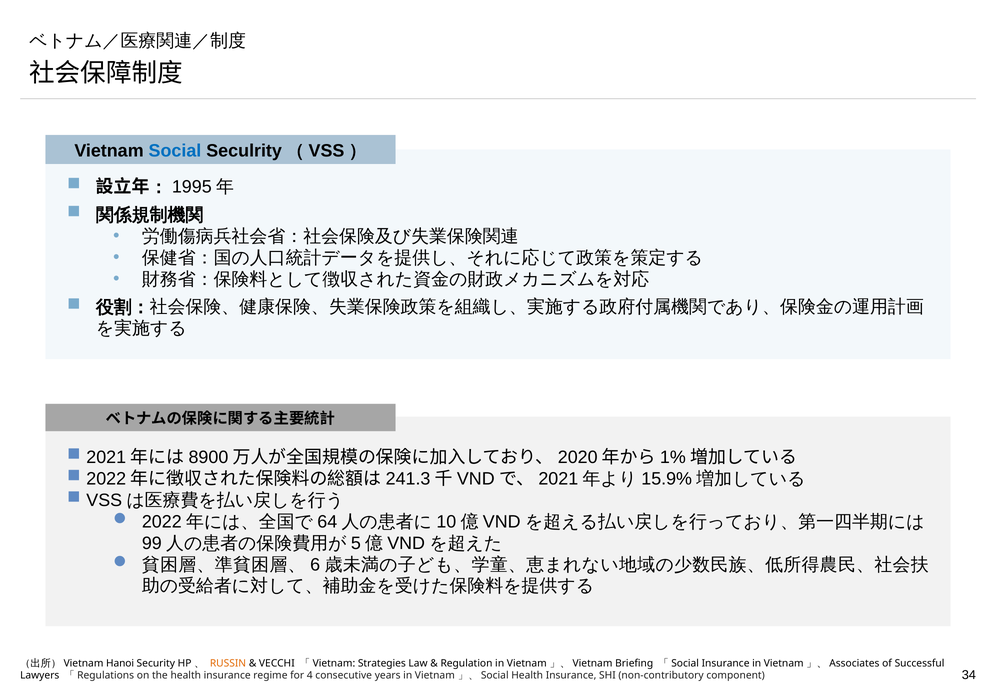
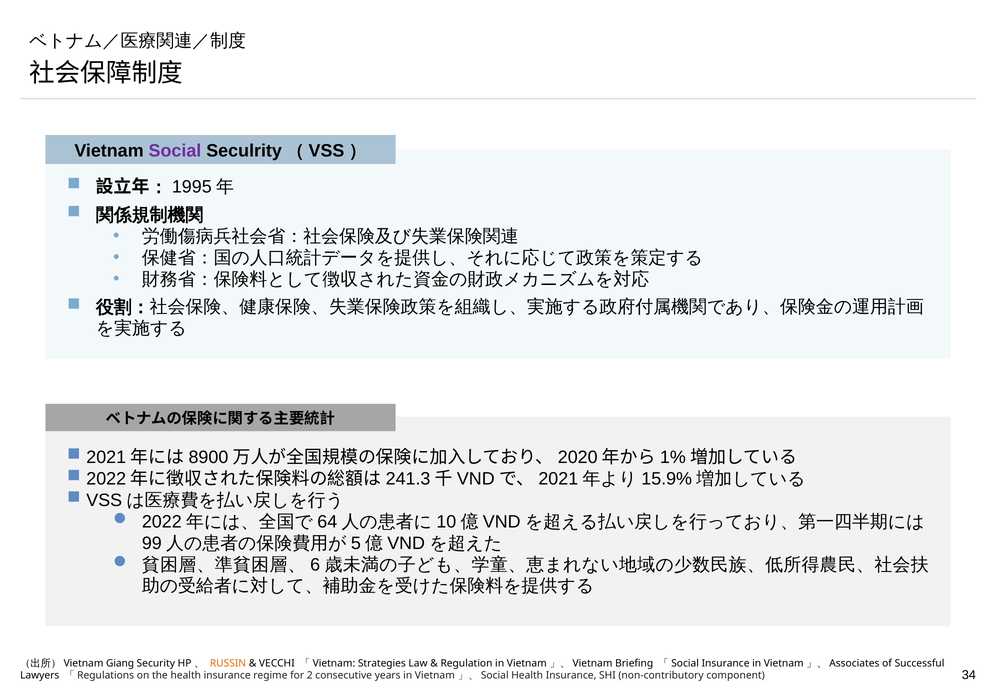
Social colour: blue -> purple (175, 151)
Hanoi: Hanoi -> Giang (120, 663)
4: 4 -> 2 (310, 675)
